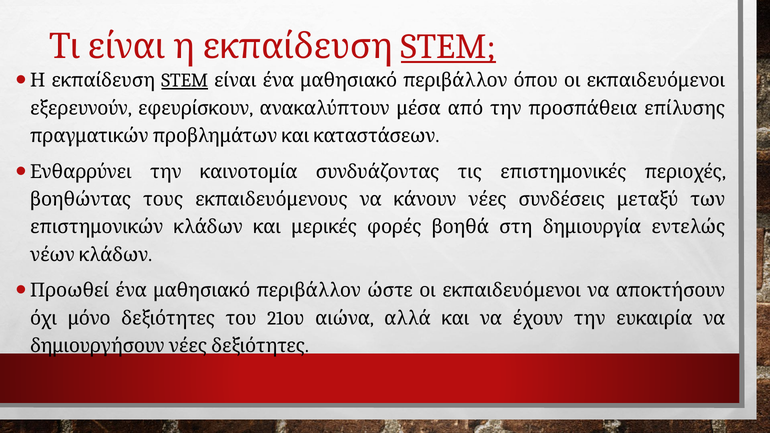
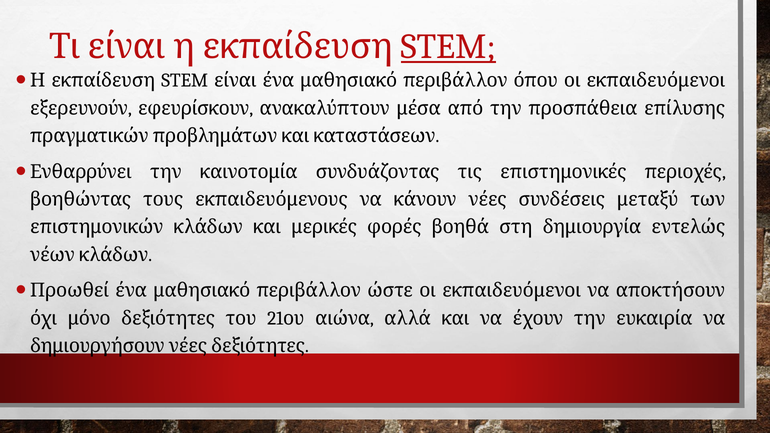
STEM underline: present -> none (185, 81)
